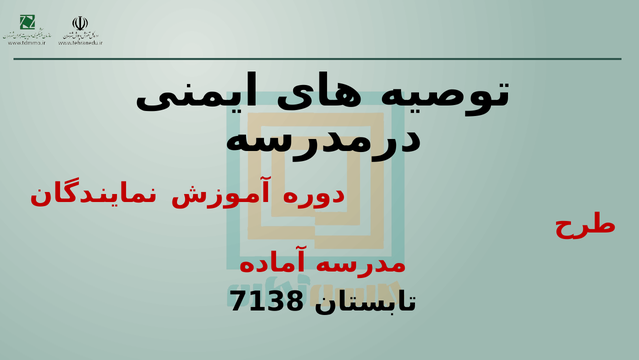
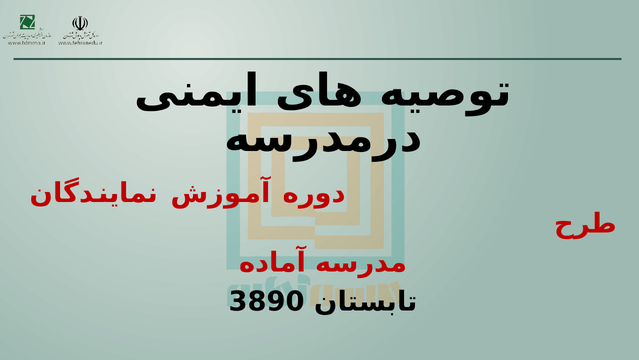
7138: 7138 -> 3890 (267, 302)
